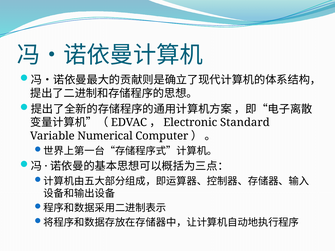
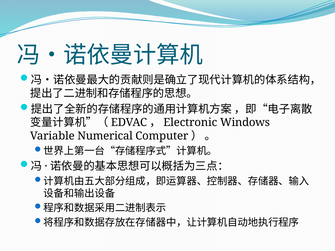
Standard: Standard -> Windows (245, 123)
